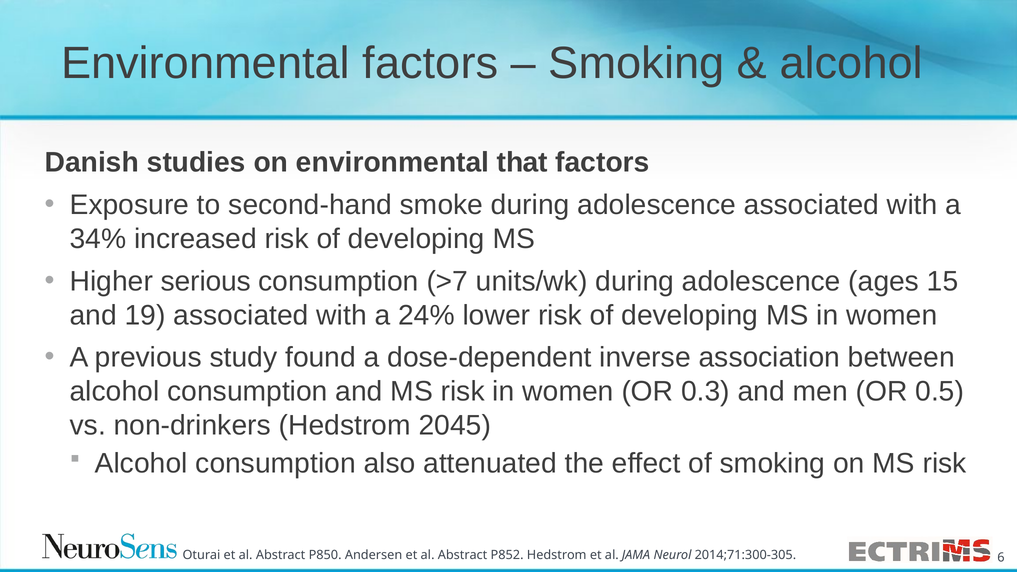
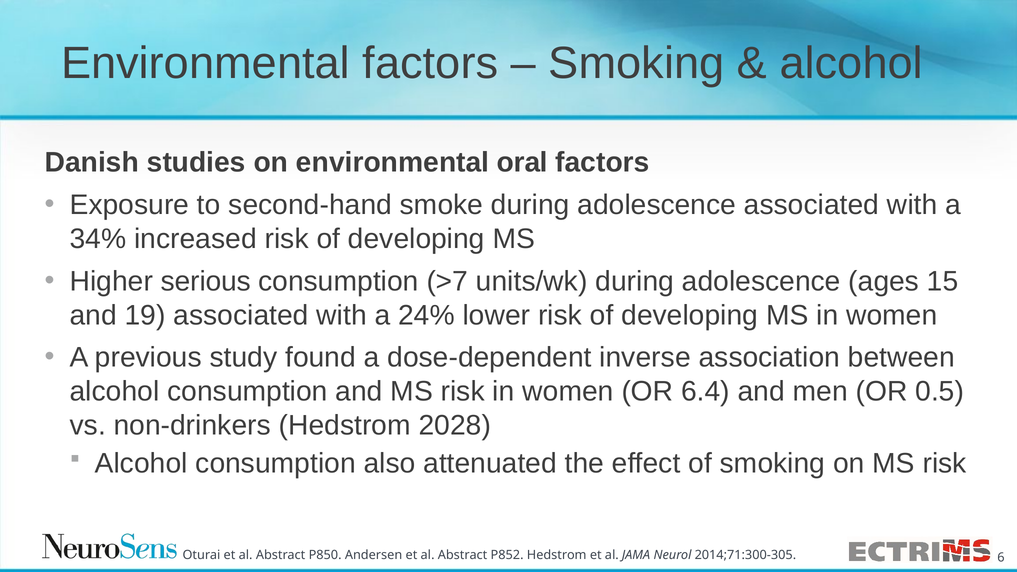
that: that -> oral (522, 163)
0.3: 0.3 -> 6.4 (706, 392)
2045: 2045 -> 2028 (455, 425)
